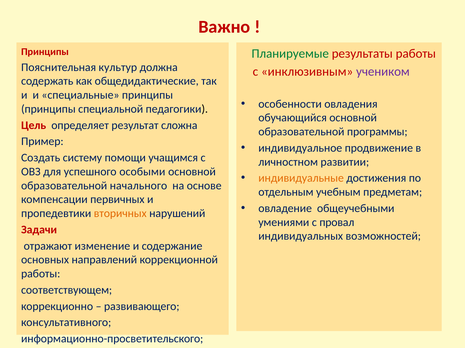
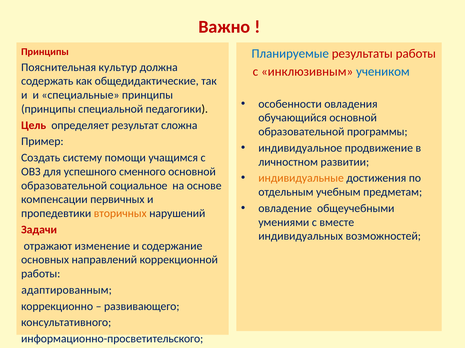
Планируемые colour: green -> blue (290, 54)
учеником colour: purple -> blue (383, 72)
особыми: особыми -> сменного (142, 172)
начального: начального -> социальное (139, 186)
провал: провал -> вместе (337, 223)
соответствующем: соответствующем -> адаптированным (67, 291)
